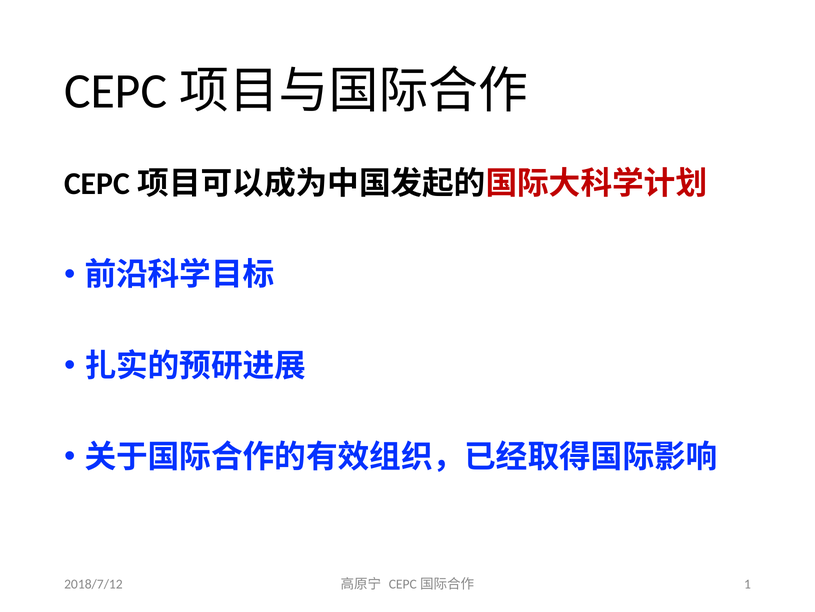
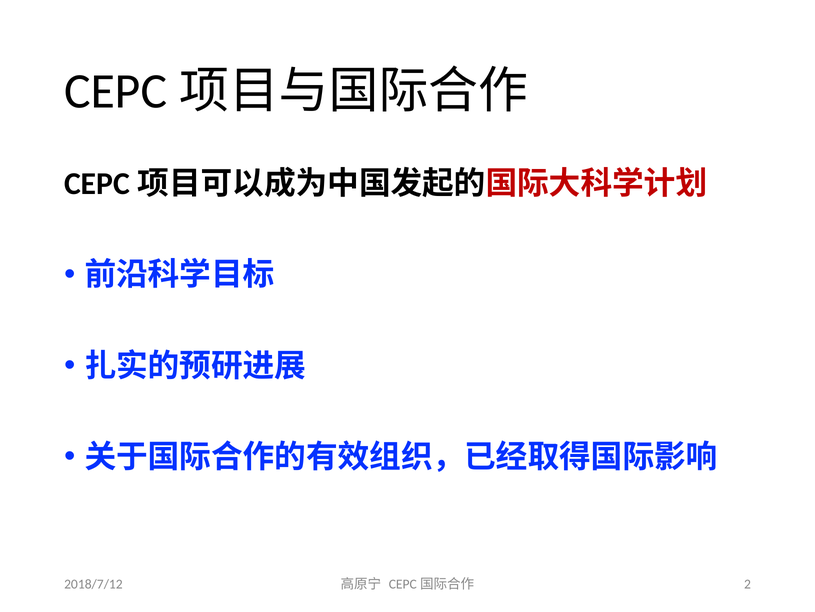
1: 1 -> 2 (747, 584)
